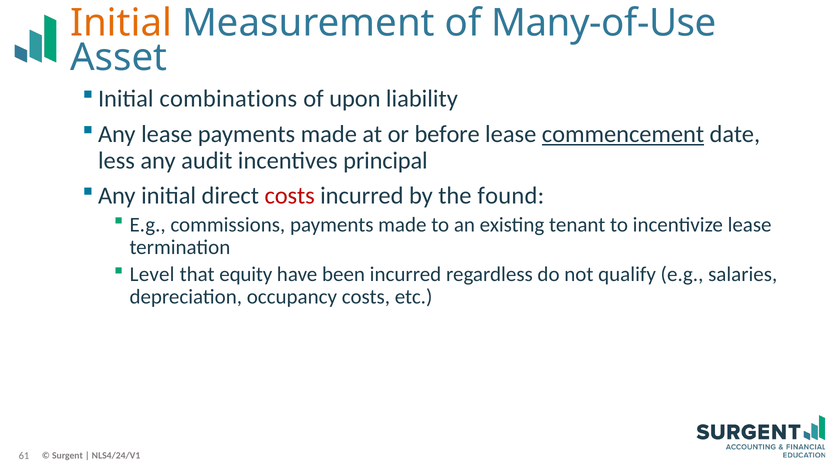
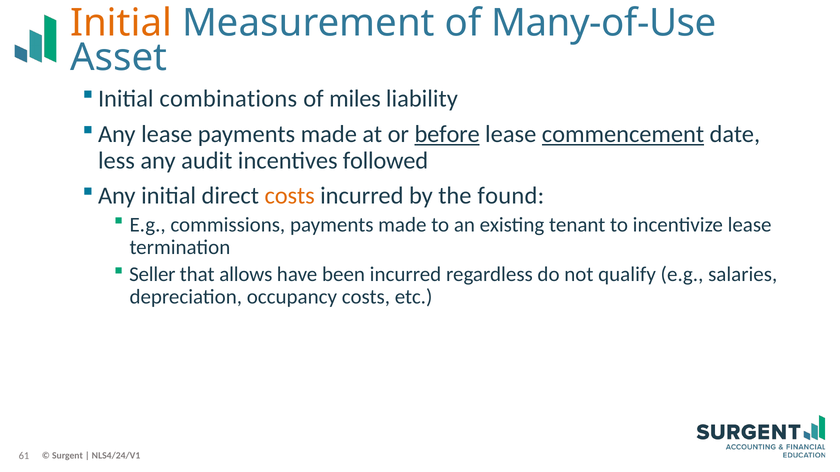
upon: upon -> miles (355, 99)
before underline: none -> present (447, 134)
principal: principal -> followed (385, 161)
costs colour: red -> orange (290, 196)
Level: Level -> Seller (152, 275)
equity: equity -> allows (246, 275)
